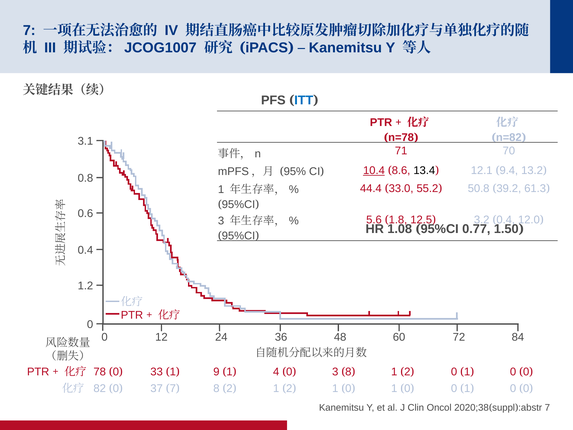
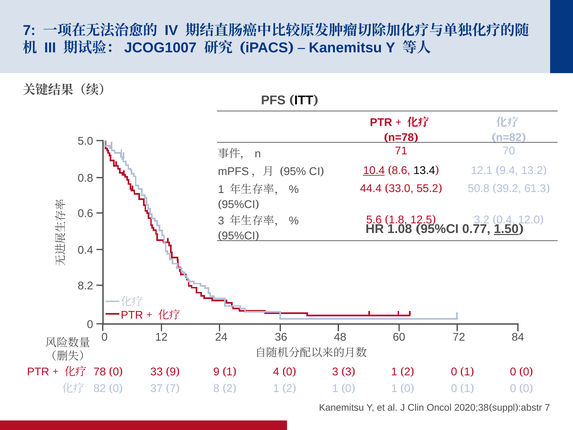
ITT colour: blue -> black (304, 100)
3.1: 3.1 -> 5.0 (85, 141)
1.50 underline: none -> present (506, 229)
1.2: 1.2 -> 8.2 (85, 286)
1: 1 -> 9 (173, 372)
8: 8 -> 3 (348, 372)
